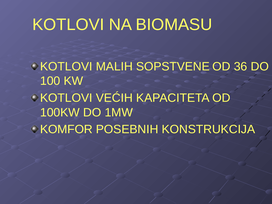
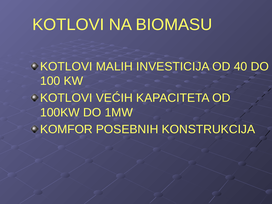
SOPSTVENE: SOPSTVENE -> INVESTICIJA (173, 66)
36: 36 -> 40 (241, 66)
